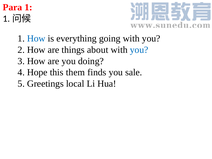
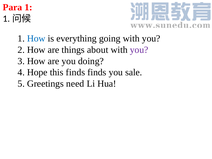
you colour: blue -> purple (139, 50)
this them: them -> finds (75, 72)
local: local -> need (75, 84)
